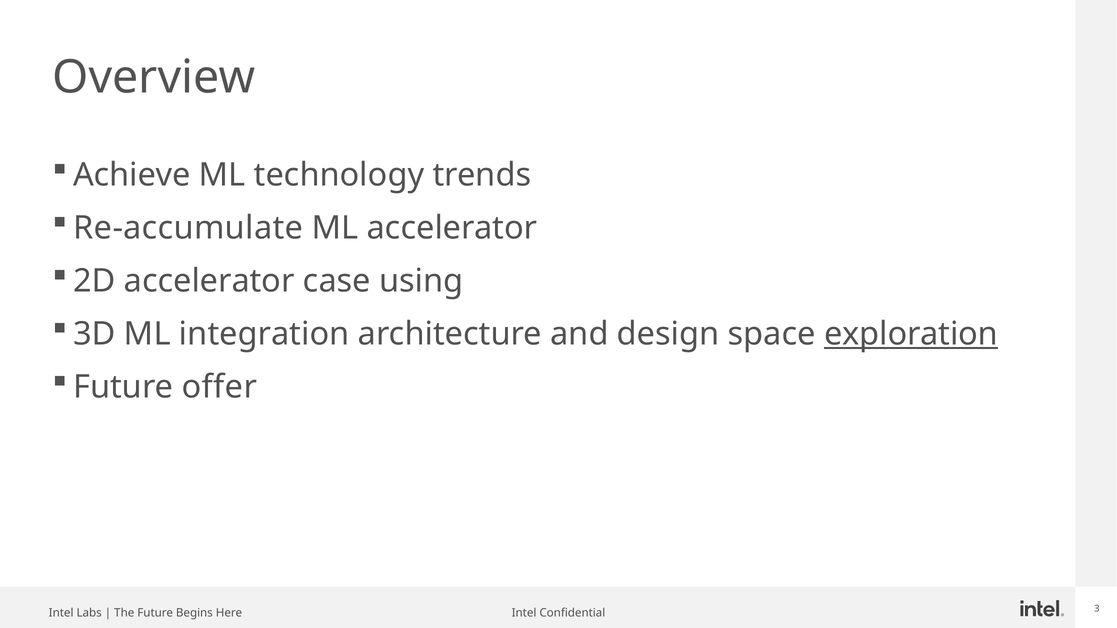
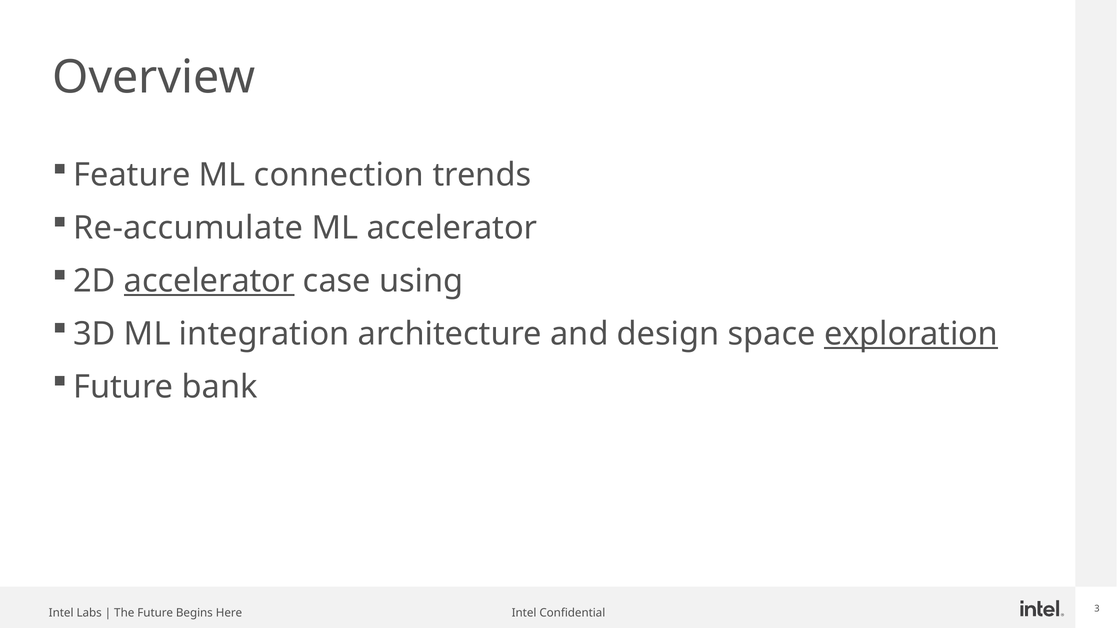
Achieve: Achieve -> Feature (132, 175)
technology: technology -> connection (339, 175)
accelerator underline: none -> present (209, 281)
offer: offer -> bank (220, 387)
